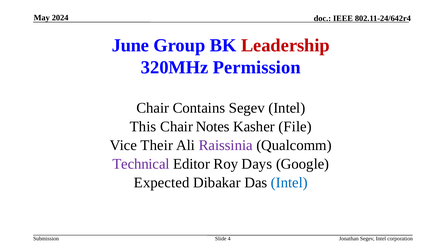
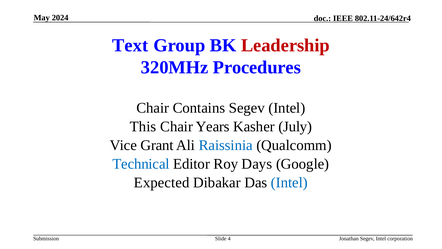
June: June -> Text (130, 45)
Permission: Permission -> Procedures (257, 67)
Notes: Notes -> Years (213, 126)
File: File -> July (295, 126)
Their: Their -> Grant (157, 145)
Raissinia colour: purple -> blue (226, 145)
Technical colour: purple -> blue (141, 164)
